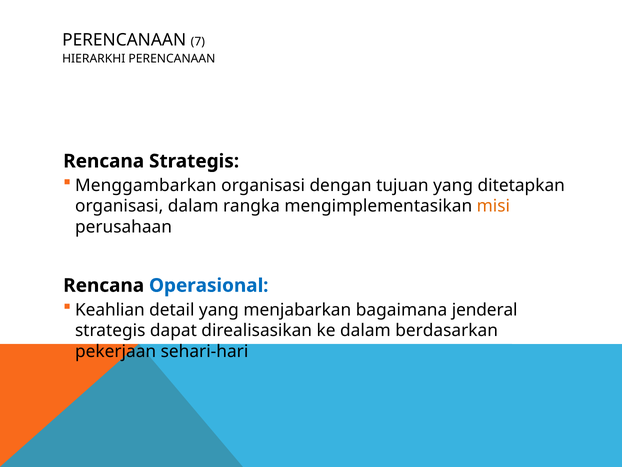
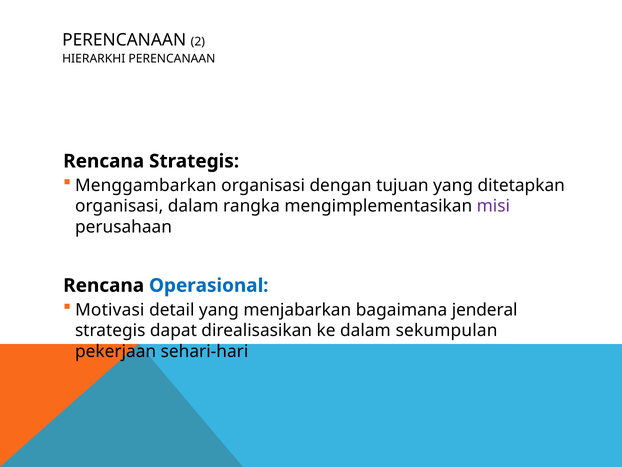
7: 7 -> 2 (198, 42)
misi colour: orange -> purple (493, 206)
Keahlian: Keahlian -> Motivasi (110, 309)
berdasarkan: berdasarkan -> sekumpulan (447, 330)
